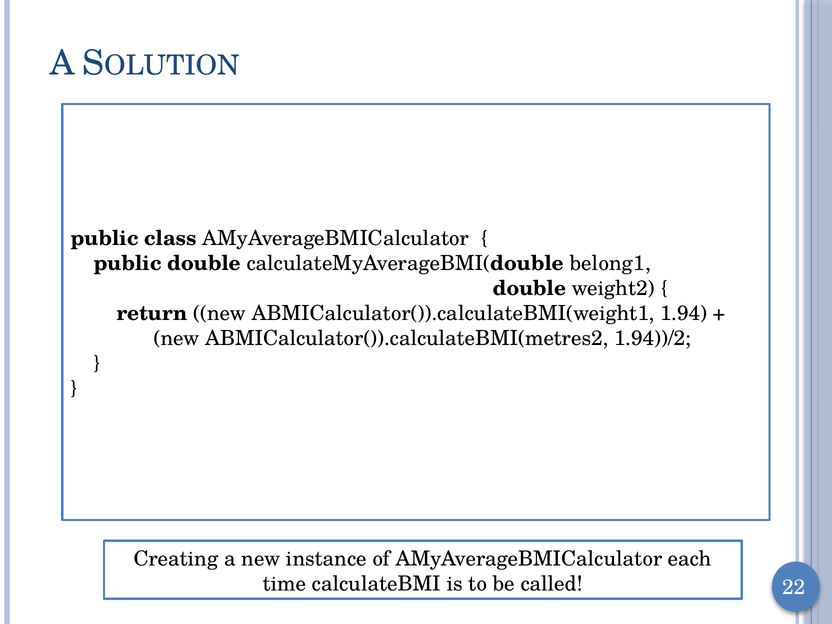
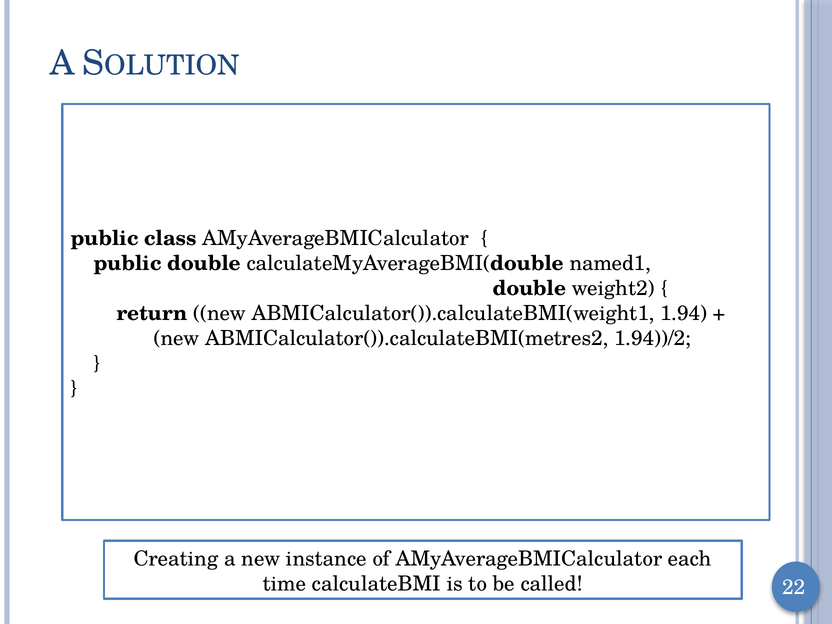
belong1: belong1 -> named1 (610, 264)
